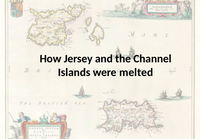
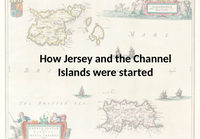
melted: melted -> started (136, 72)
